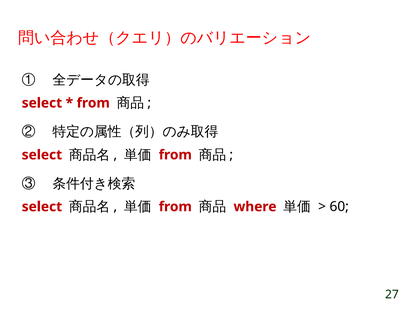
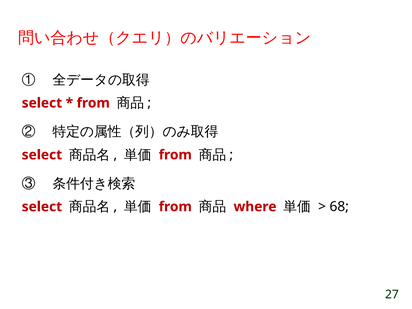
60: 60 -> 68 (339, 207)
